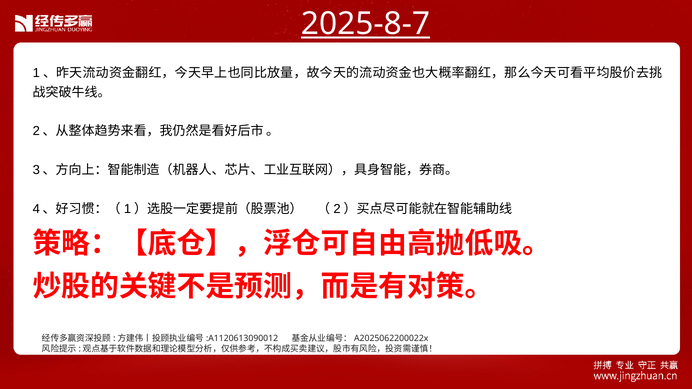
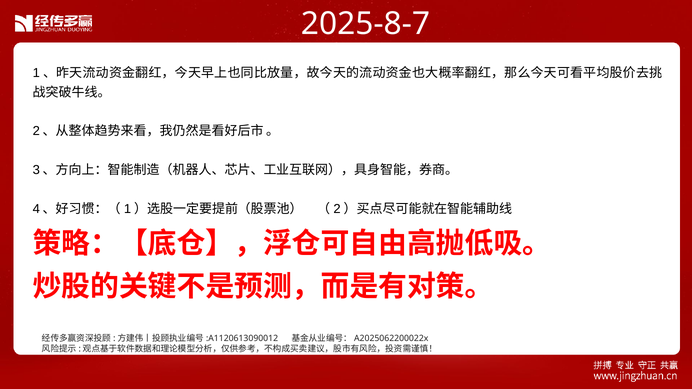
2025-8-7 underline: present -> none (365, 24)
